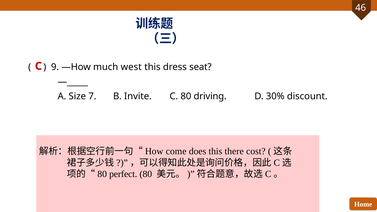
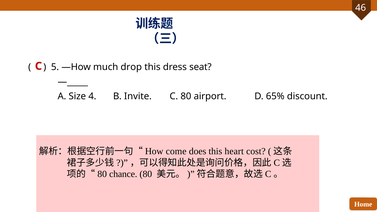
9: 9 -> 5 (55, 67)
west: west -> drop (131, 67)
7: 7 -> 4 (92, 96)
driving: driving -> airport (210, 96)
30%: 30% -> 65% (275, 96)
there: there -> heart (234, 151)
perfect: perfect -> chance (123, 174)
